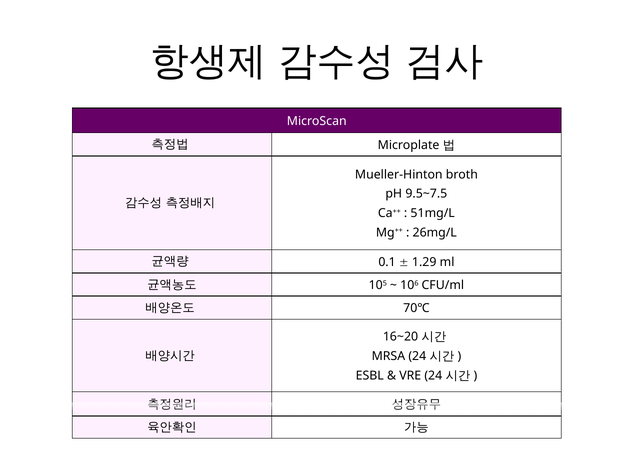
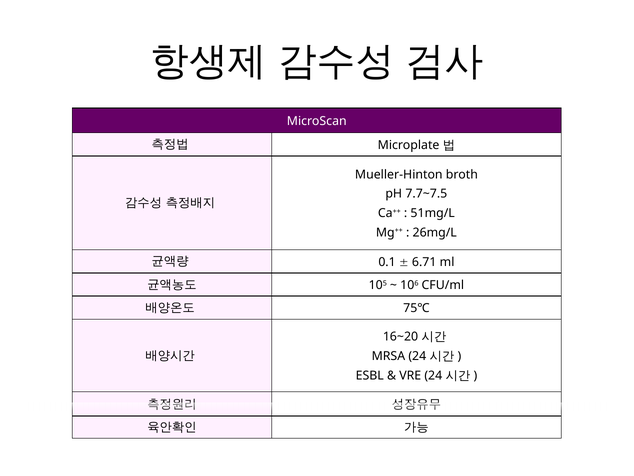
9.5~7.5: 9.5~7.5 -> 7.7~7.5 (426, 194)
1.29: 1.29 -> 6.71 (424, 262)
70℃: 70℃ -> 75℃ (416, 308)
